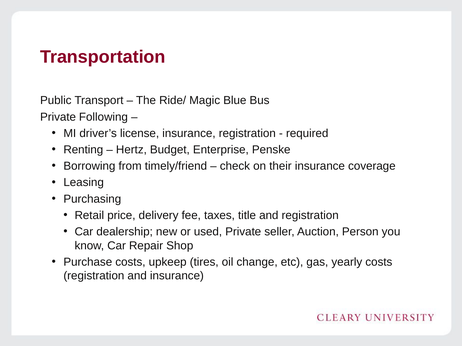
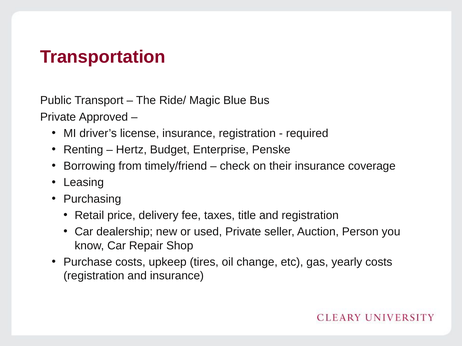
Following: Following -> Approved (103, 117)
